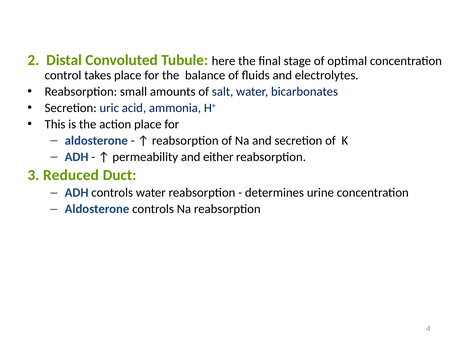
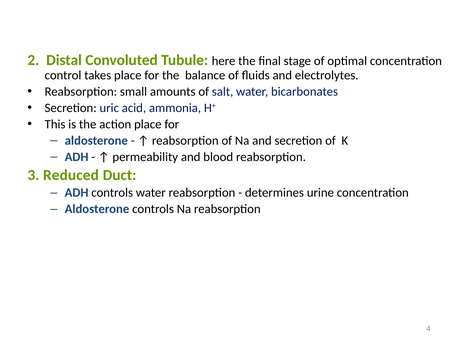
either: either -> blood (218, 157)
